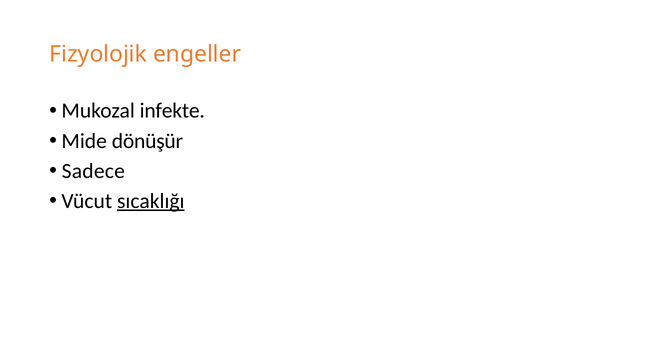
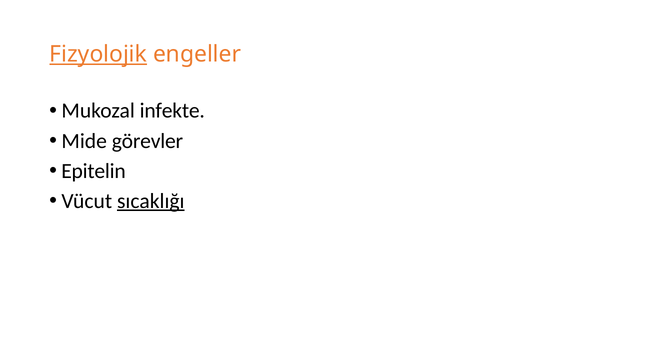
Fizyolojik underline: none -> present (98, 54)
dönüşür: dönüşür -> görevler (147, 141)
Sadece: Sadece -> Epitelin (94, 171)
